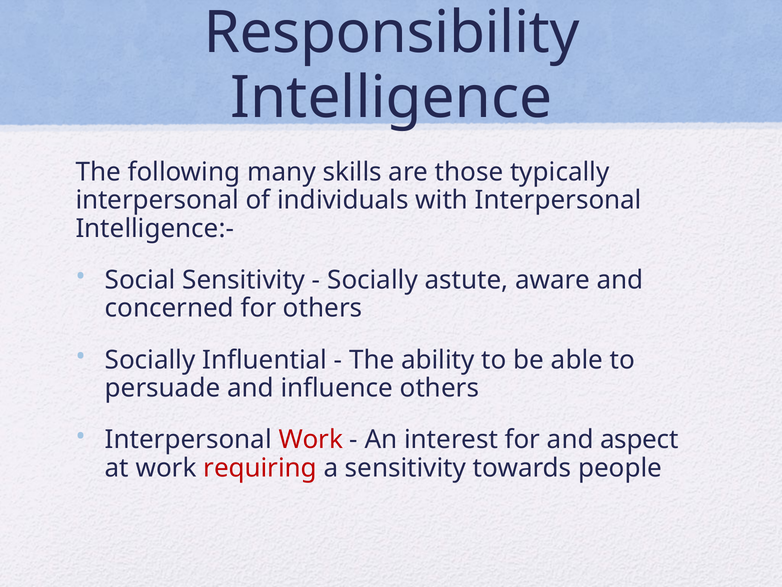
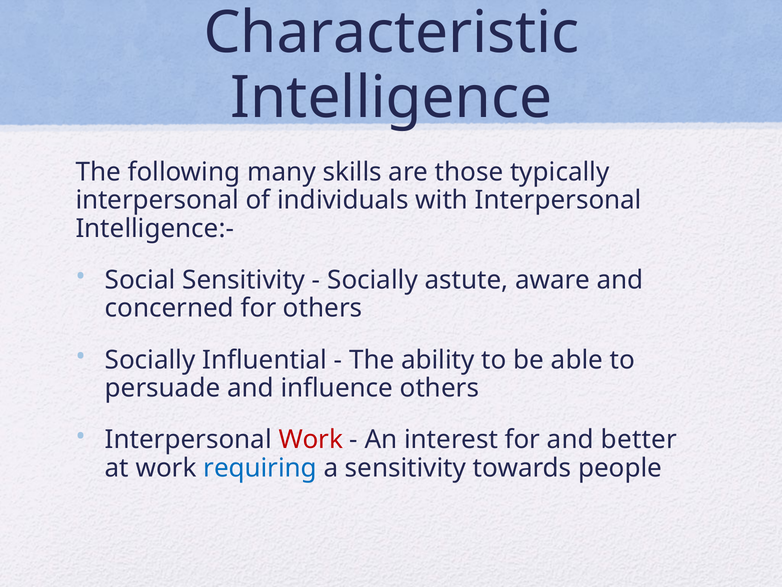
Responsibility: Responsibility -> Characteristic (391, 33)
aspect: aspect -> better (639, 439)
requiring colour: red -> blue (260, 468)
